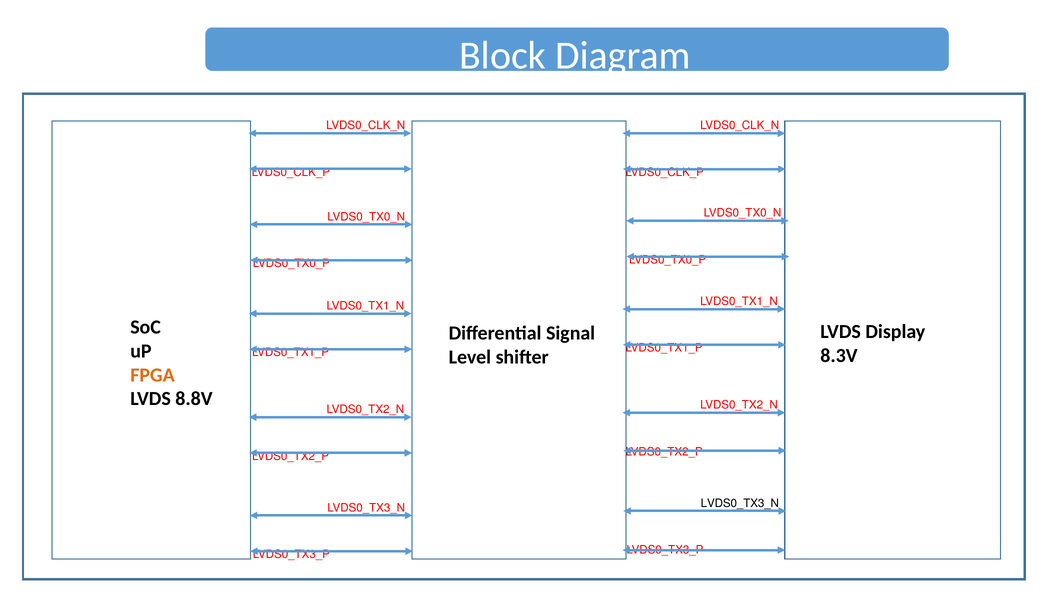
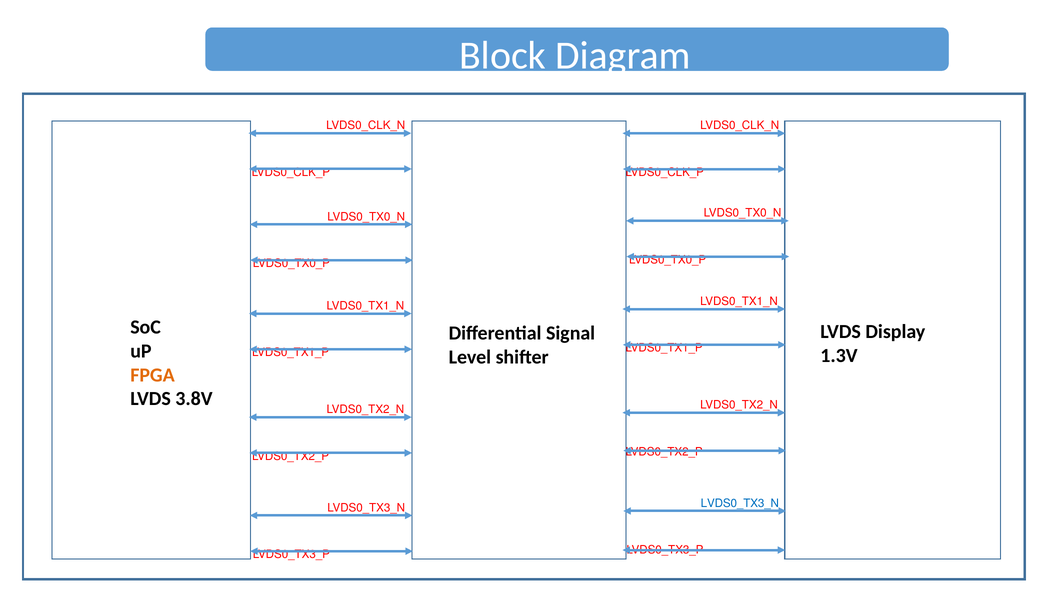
8.3V: 8.3V -> 1.3V (839, 356)
8.8V: 8.8V -> 3.8V (194, 399)
LVDS0_TX3_N colour: black -> blue (740, 504)
